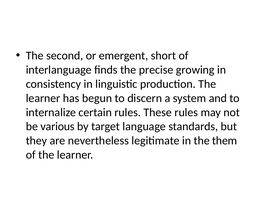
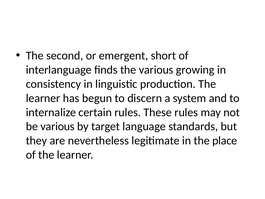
the precise: precise -> various (156, 70)
them: them -> place (225, 140)
